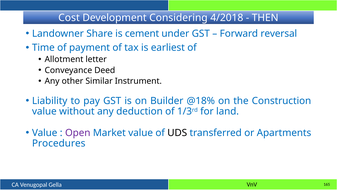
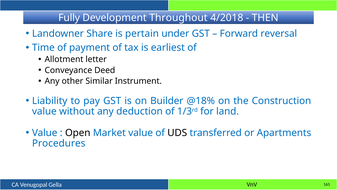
Cost: Cost -> Fully (69, 18)
Considering: Considering -> Throughout (178, 18)
cement: cement -> pertain (142, 34)
Open colour: purple -> black (78, 133)
